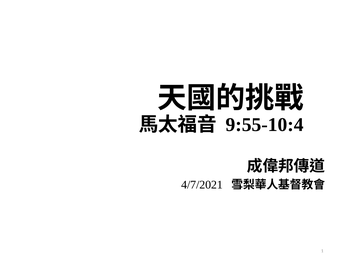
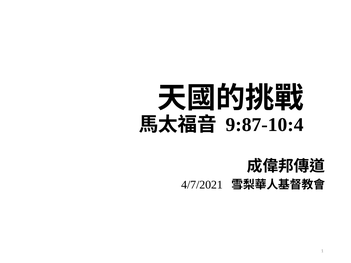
9:55-10:4: 9:55-10:4 -> 9:87-10:4 (265, 125)
